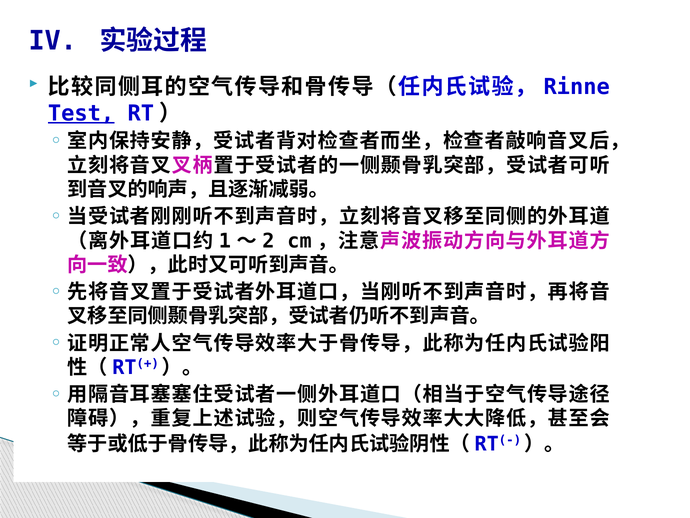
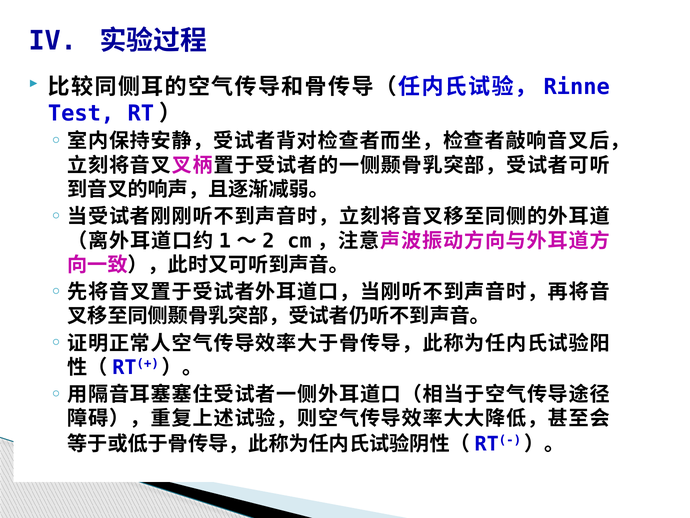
Test underline: present -> none (81, 113)
